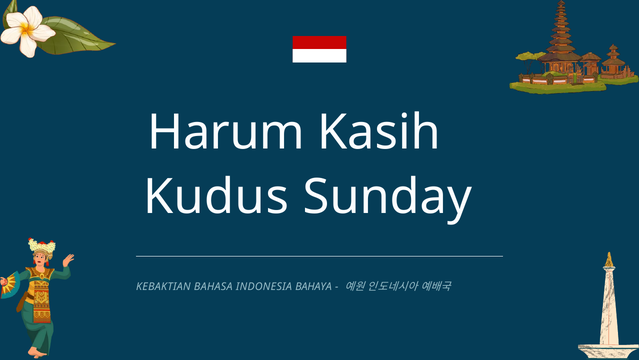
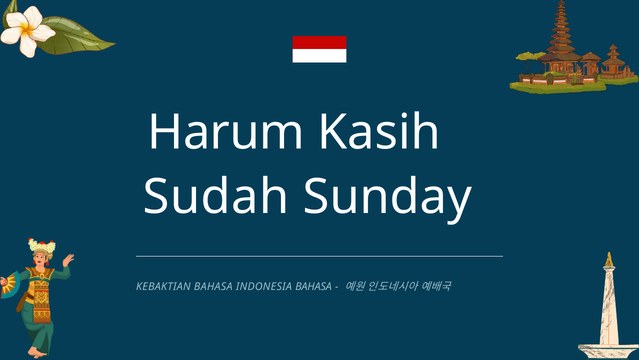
Kudus: Kudus -> Sudah (216, 197)
INDONESIA BAHAYA: BAHAYA -> BAHASA (314, 286)
